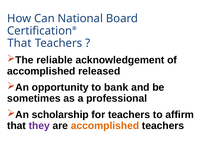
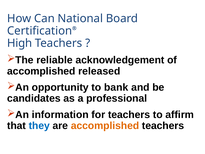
That: That -> High (20, 43)
sometimes: sometimes -> candidates (34, 98)
scholarship: scholarship -> information (60, 114)
they colour: purple -> blue (39, 126)
